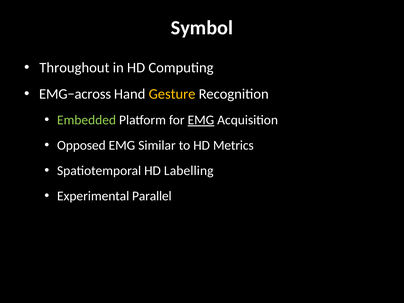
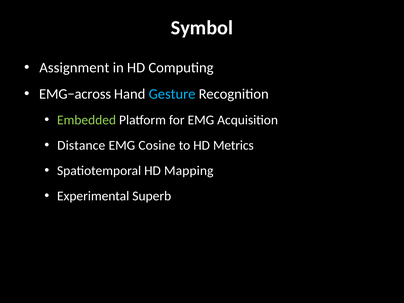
Throughout: Throughout -> Assignment (74, 68)
Gesture colour: yellow -> light blue (172, 94)
EMG underline: present -> none (201, 120)
Opposed: Opposed -> Distance (81, 145)
Similar: Similar -> Cosine (157, 145)
Labelling: Labelling -> Mapping (189, 171)
Parallel: Parallel -> Superb (152, 196)
